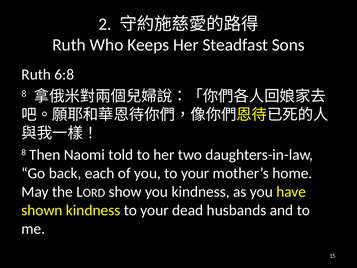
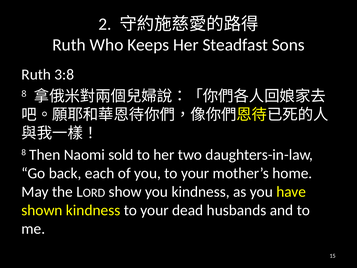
6:8: 6:8 -> 3:8 (64, 75)
told: told -> sold (121, 155)
